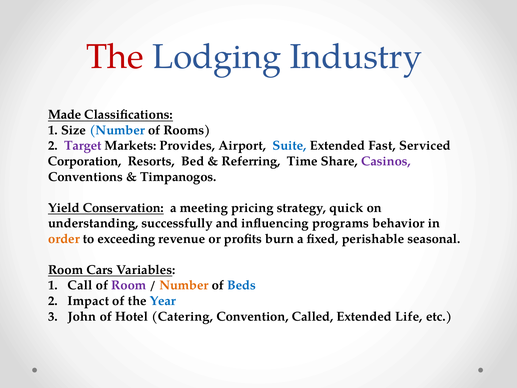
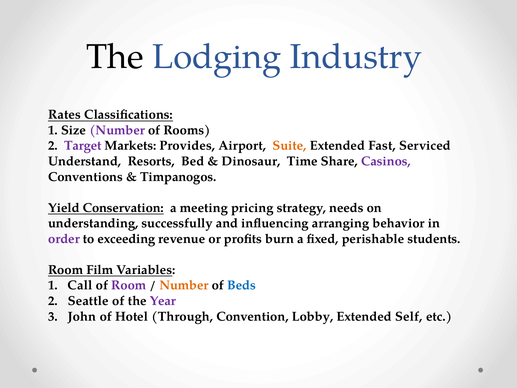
The colour: red -> black (115, 57)
Made: Made -> Rates (65, 115)
Number colour: blue -> purple (117, 130)
Suite colour: blue -> orange (290, 146)
Corporation: Corporation -> Understand (85, 161)
Referring: Referring -> Dinosaur (251, 161)
quick: quick -> needs (346, 208)
programs: programs -> arranging (341, 223)
order colour: orange -> purple (64, 239)
seasonal: seasonal -> students (434, 239)
Cars: Cars -> Film (100, 270)
Impact: Impact -> Seattle (88, 301)
Year colour: blue -> purple (163, 301)
Catering: Catering -> Through (182, 316)
Called: Called -> Lobby (313, 316)
Life: Life -> Self (409, 316)
